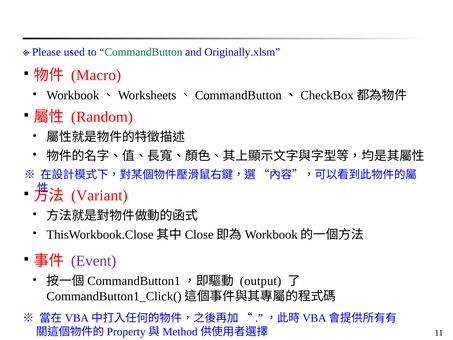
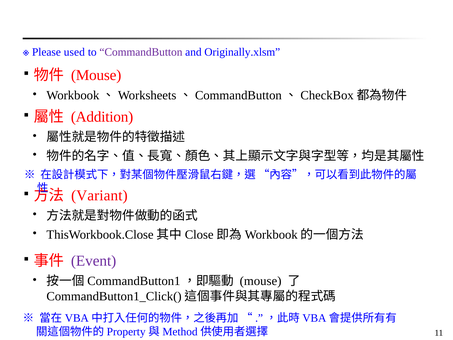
CommandButton colour: green -> purple (141, 52)
Macro: Macro -> Mouse (96, 75)
Random: Random -> Addition (102, 117)
output: output -> mouse (261, 281)
